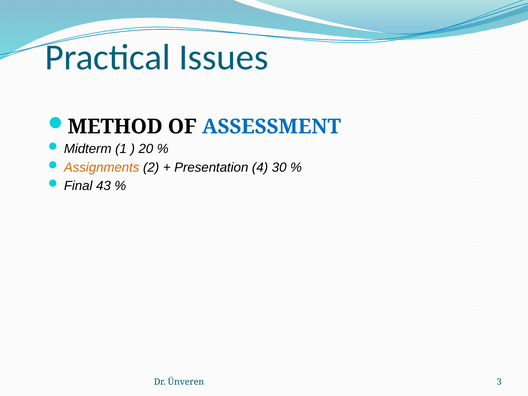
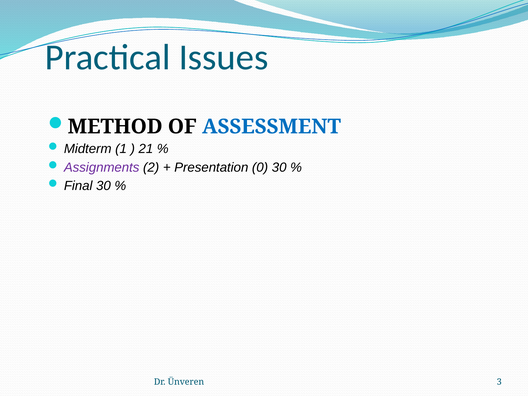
20: 20 -> 21 (146, 149)
Assignments colour: orange -> purple (102, 167)
4: 4 -> 0 (260, 167)
Final 43: 43 -> 30 (103, 186)
